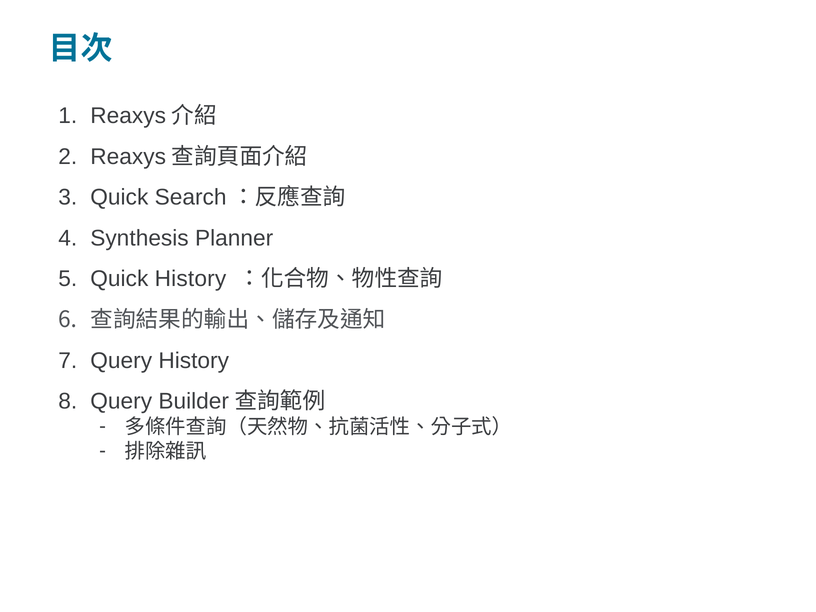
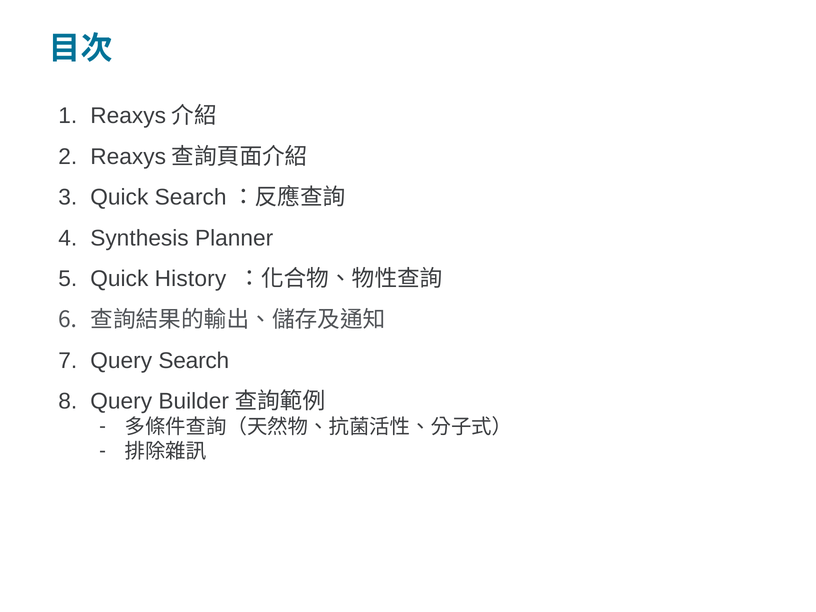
Query History: History -> Search (194, 361)
